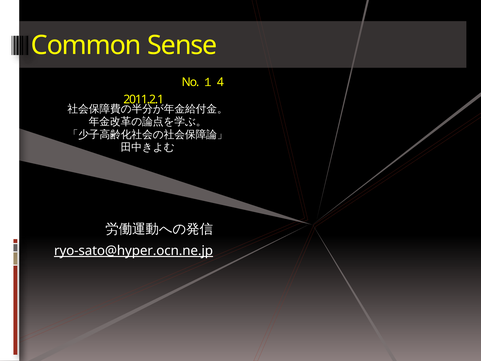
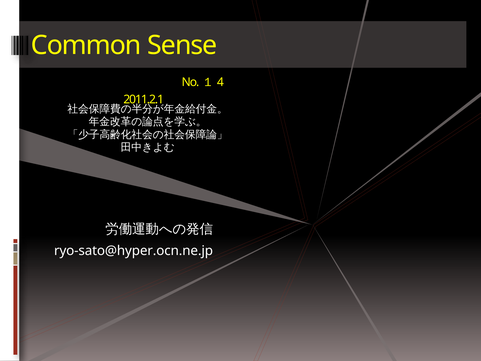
ryo-sato@hyper.ocn.ne.jp underline: present -> none (134, 251)
